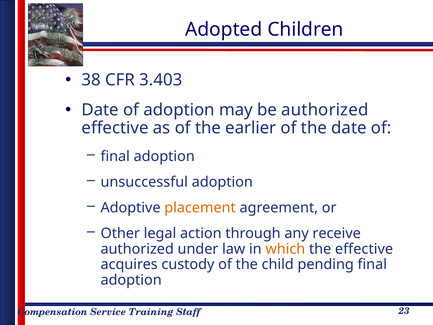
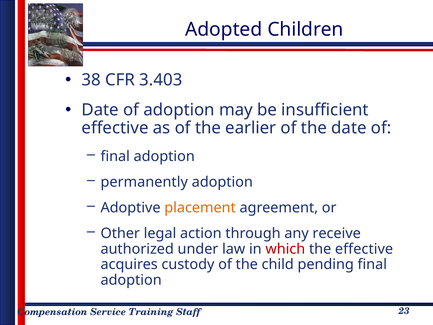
be authorized: authorized -> insufficient (325, 110)
unsuccessful: unsuccessful -> permanently (144, 182)
which colour: orange -> red (285, 249)
